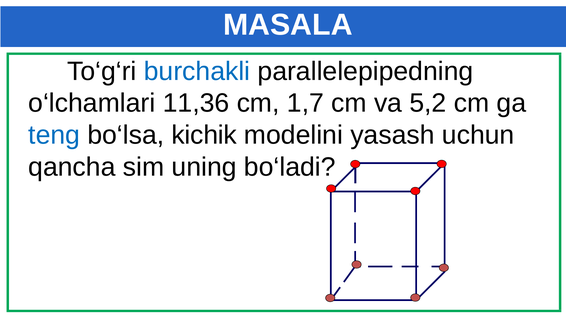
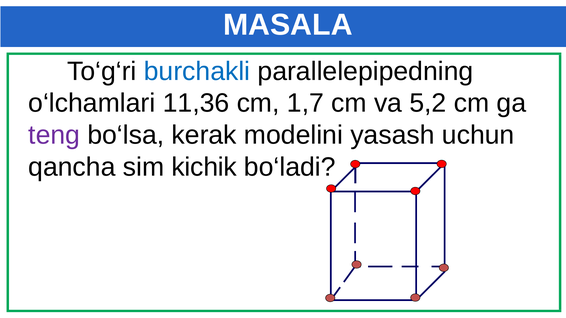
teng colour: blue -> purple (54, 135)
kichik: kichik -> kerak (204, 135)
uning: uning -> kichik (204, 167)
